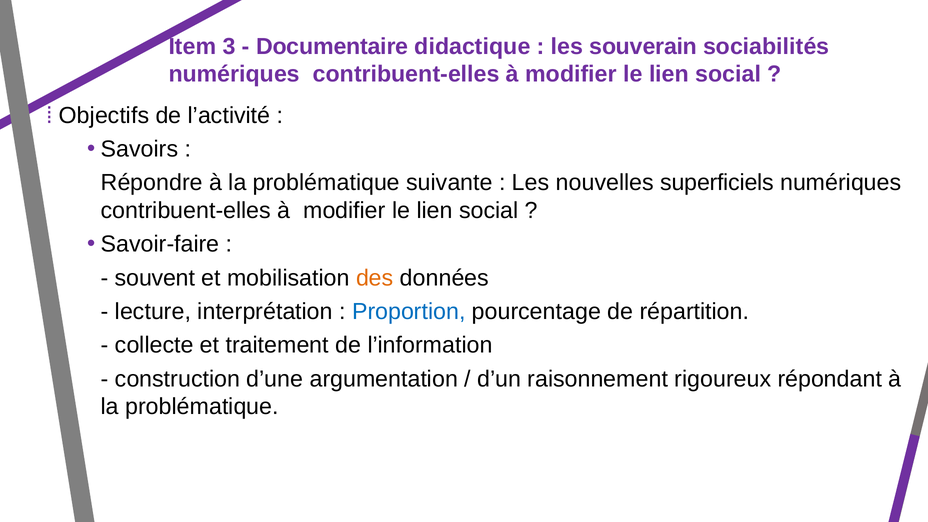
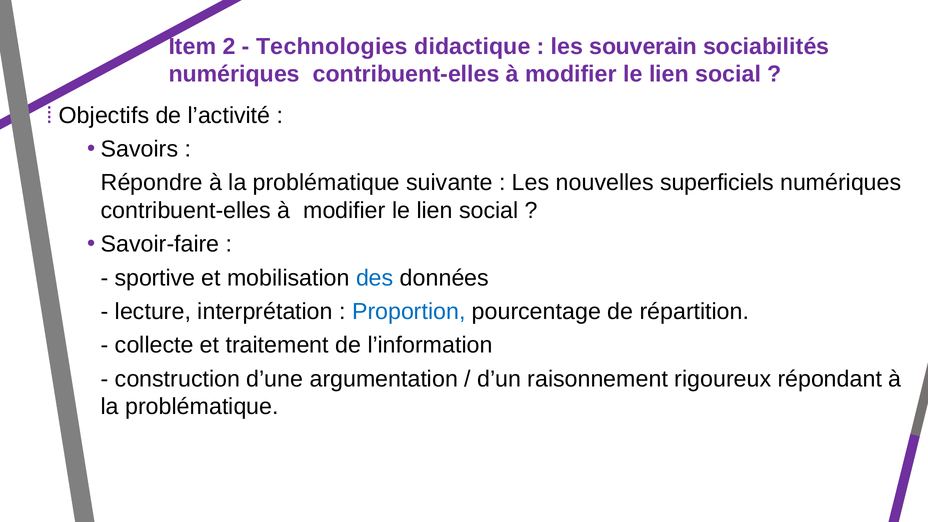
3: 3 -> 2 (229, 46)
Documentaire: Documentaire -> Technologies (332, 46)
souvent: souvent -> sportive (155, 278)
des colour: orange -> blue (375, 278)
